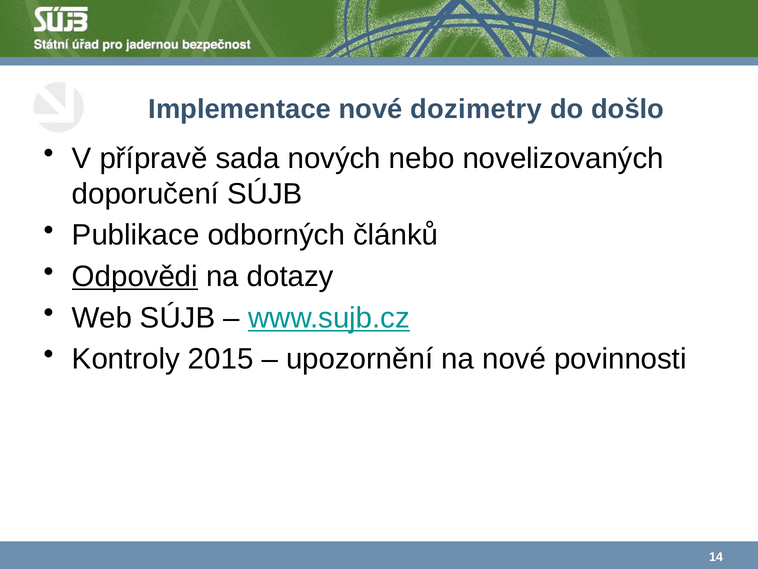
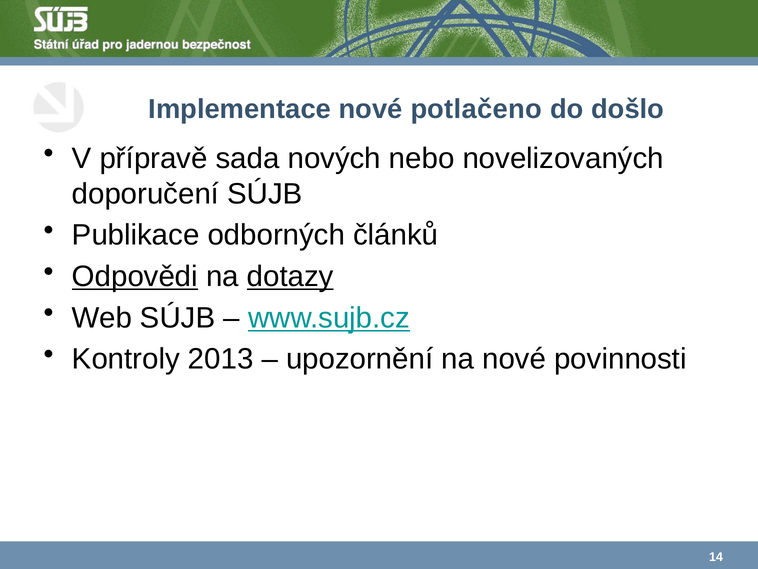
dozimetry: dozimetry -> potlačeno (476, 109)
dotazy underline: none -> present (290, 276)
2015: 2015 -> 2013 (221, 359)
